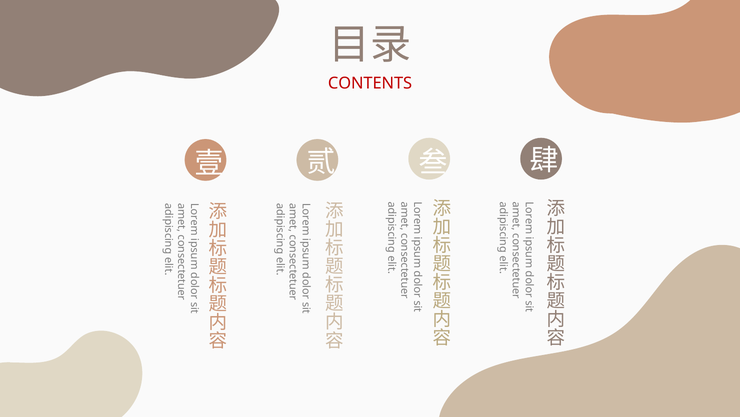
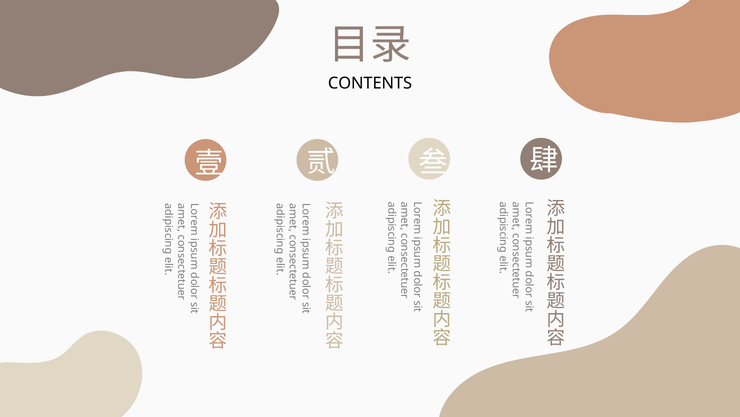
CONTENTS colour: red -> black (370, 83)
